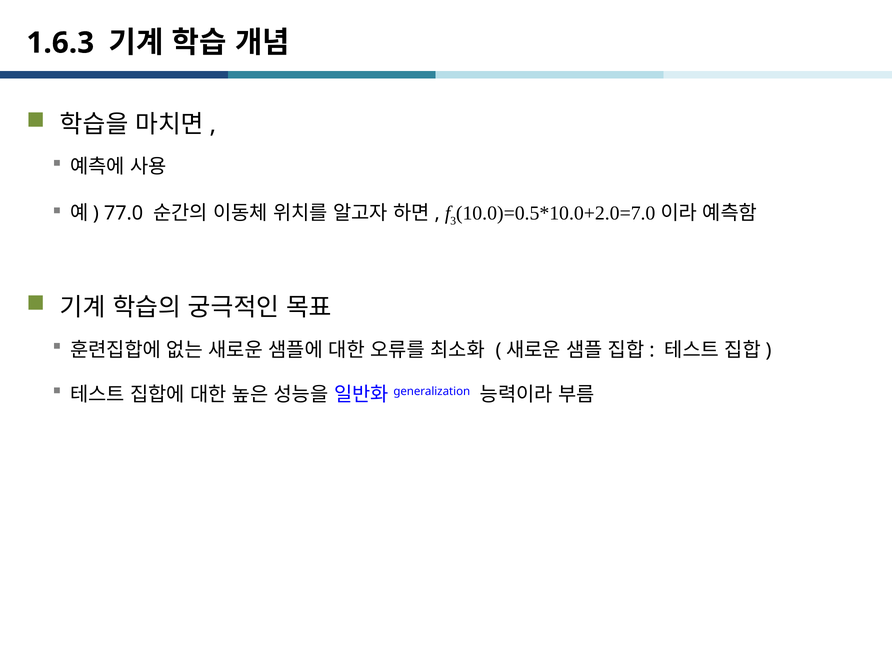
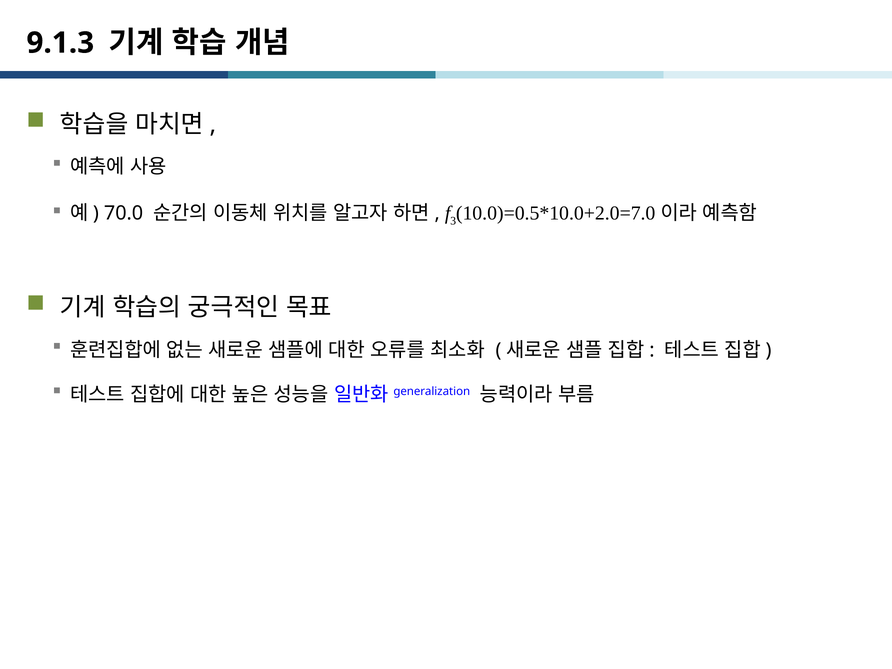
1.6.3: 1.6.3 -> 9.1.3 (60, 43)
77.0: 77.0 -> 70.0 (124, 213)
